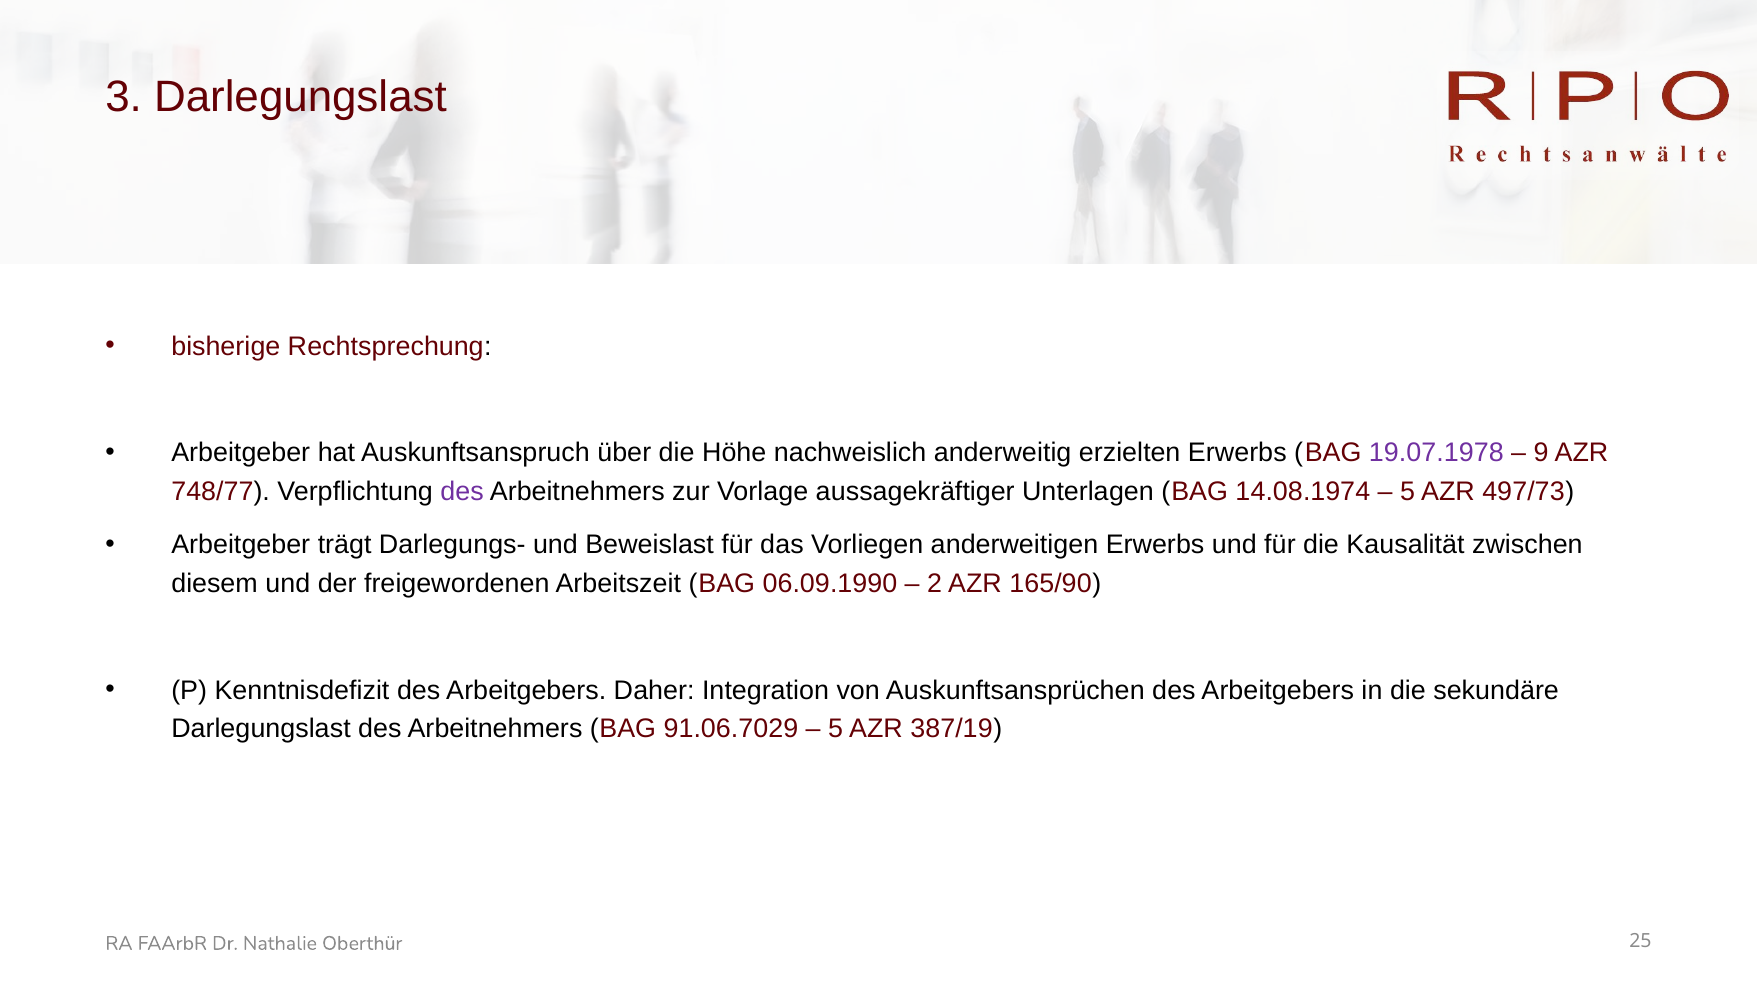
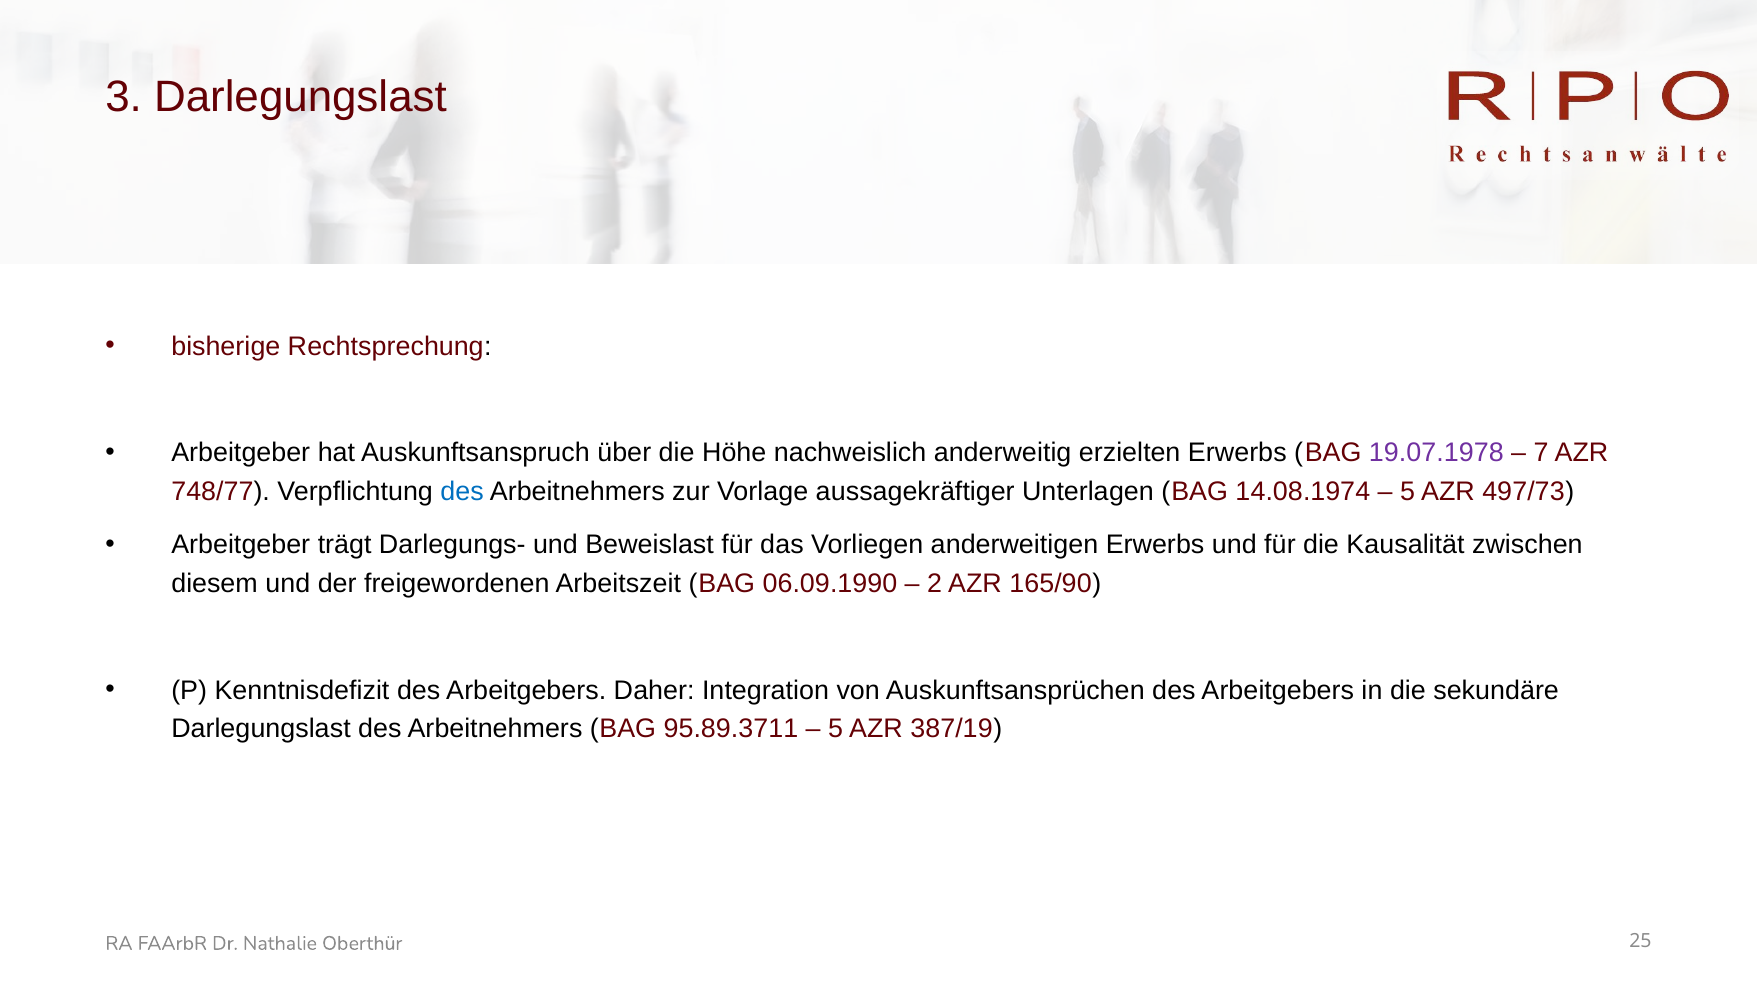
9: 9 -> 7 (1541, 453)
des colour: purple -> blue (462, 492)
91.06.7029: 91.06.7029 -> 95.89.3711 (731, 729)
